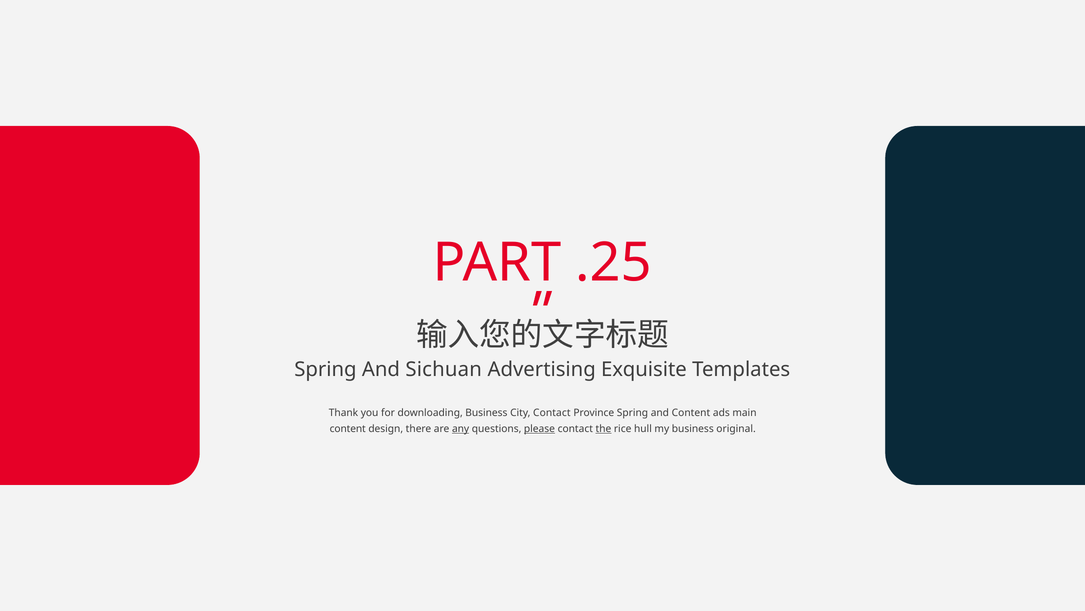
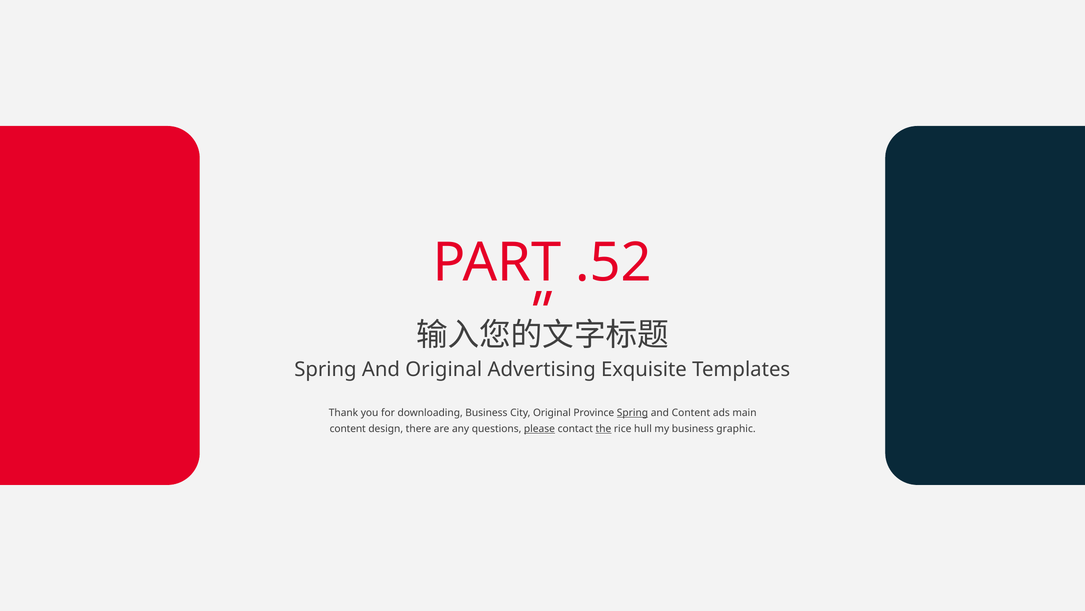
.25: .25 -> .52 (614, 263)
And Sichuan: Sichuan -> Original (444, 369)
City Contact: Contact -> Original (552, 412)
Spring underline: none -> present (632, 412)
any underline: present -> none (461, 428)
original: original -> graphic (736, 428)
